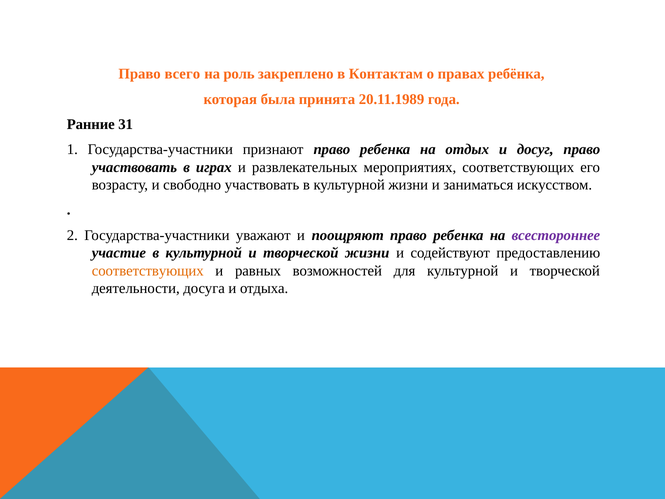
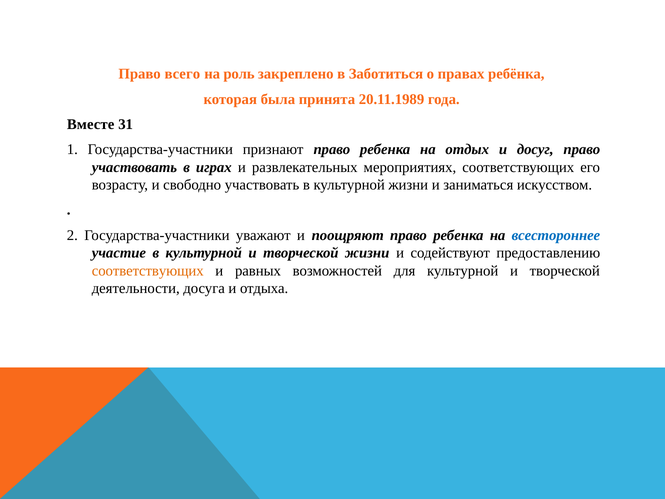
Контактам: Контактам -> Заботиться (386, 74)
Ранние: Ранние -> Вместе (91, 124)
всестороннее colour: purple -> blue (556, 235)
